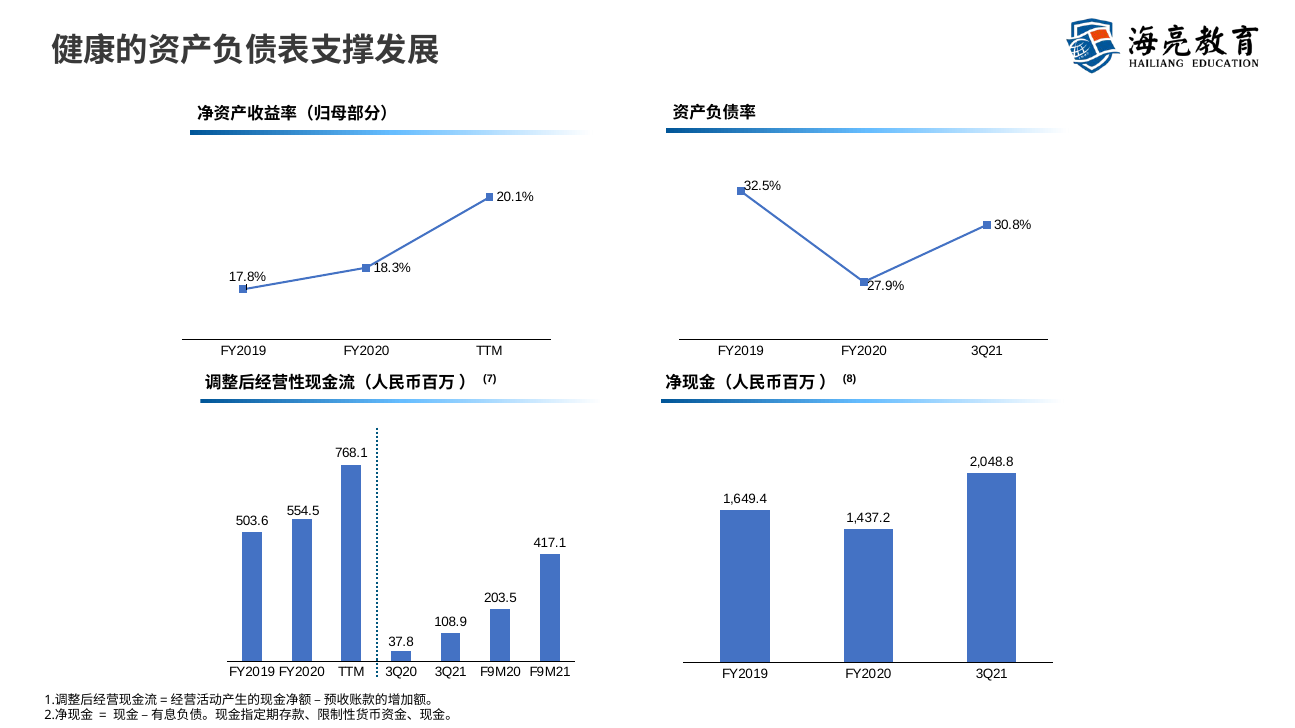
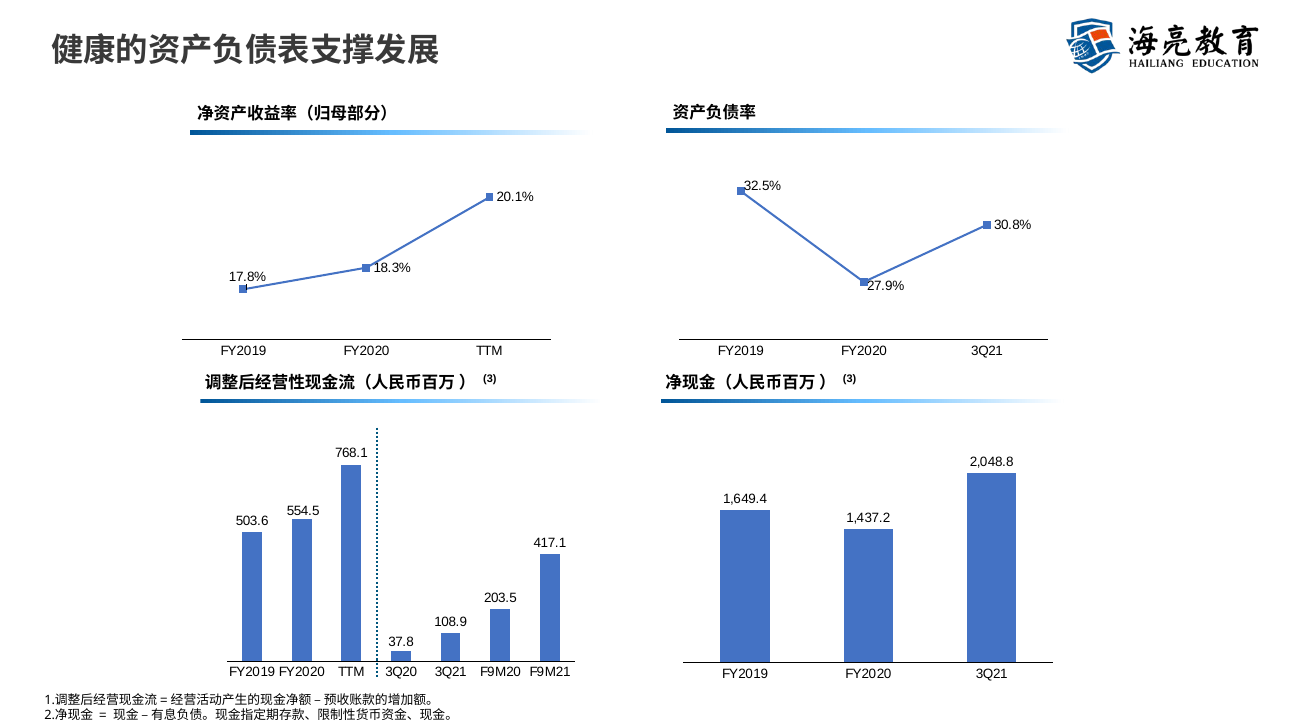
7: 7 -> 3 (490, 379)
8: 8 -> 3 (850, 379)
